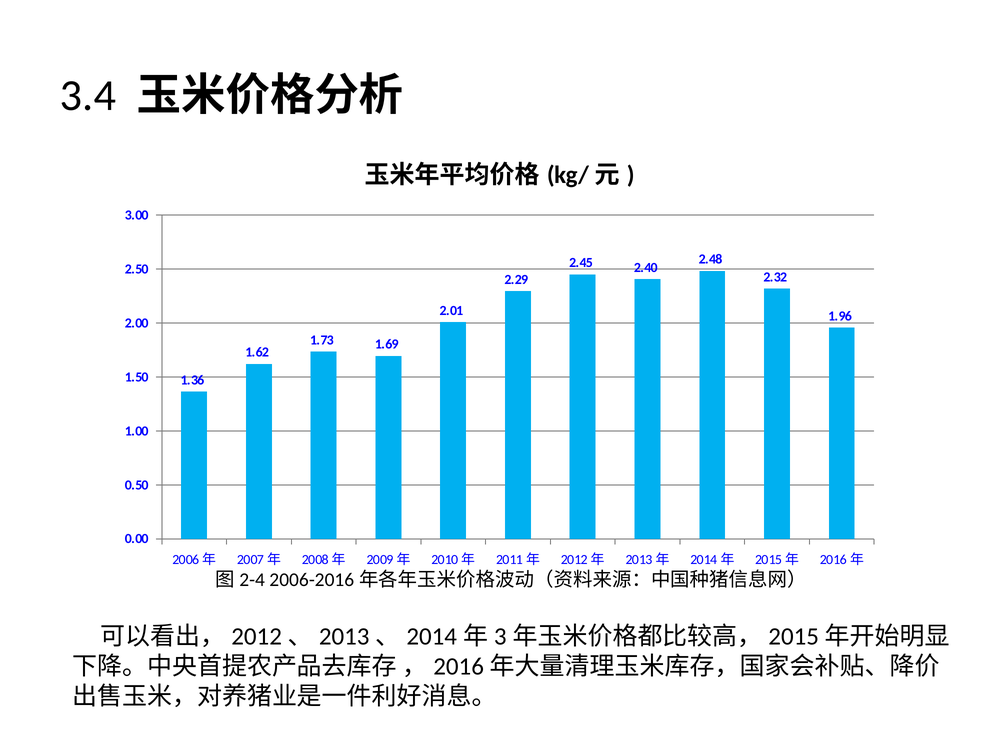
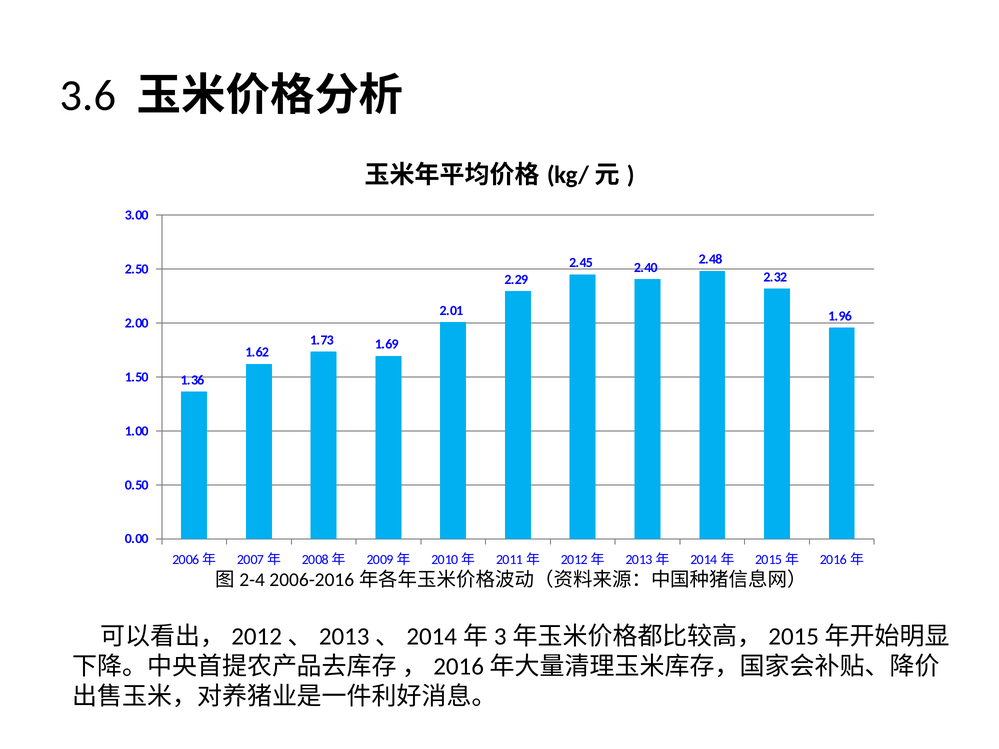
3.4: 3.4 -> 3.6 (88, 96)
